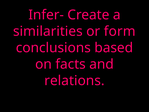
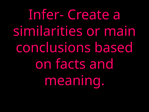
form: form -> main (120, 31)
relations: relations -> meaning (75, 80)
